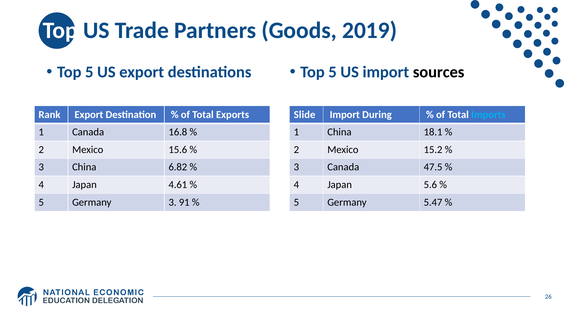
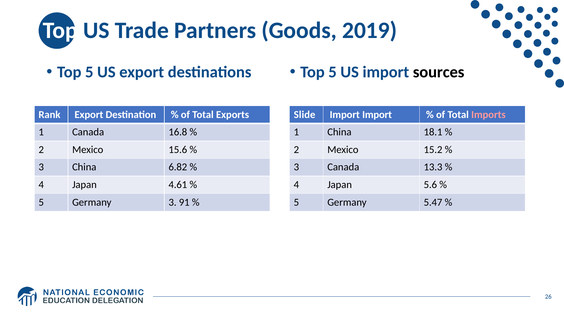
Import During: During -> Import (377, 115)
Imports colour: light blue -> pink (488, 115)
47.5: 47.5 -> 13.3 (433, 167)
